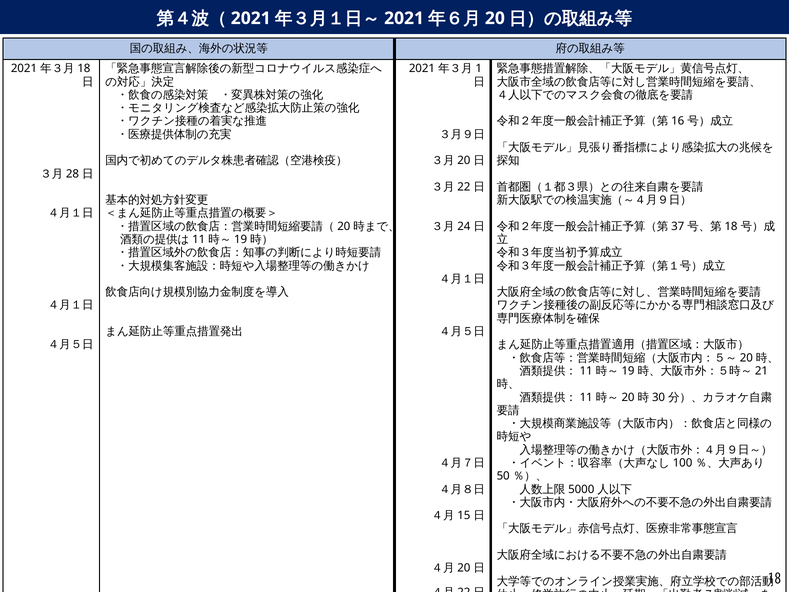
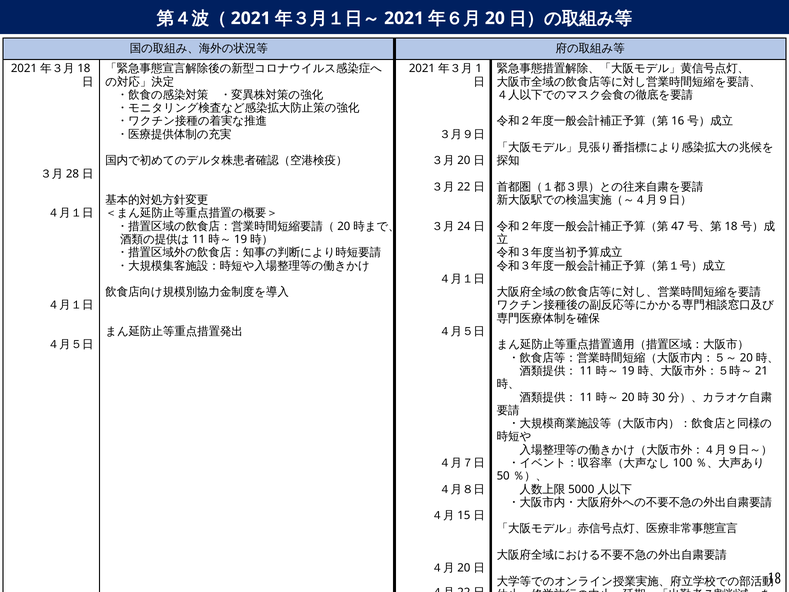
37: 37 -> 47 (678, 226)
